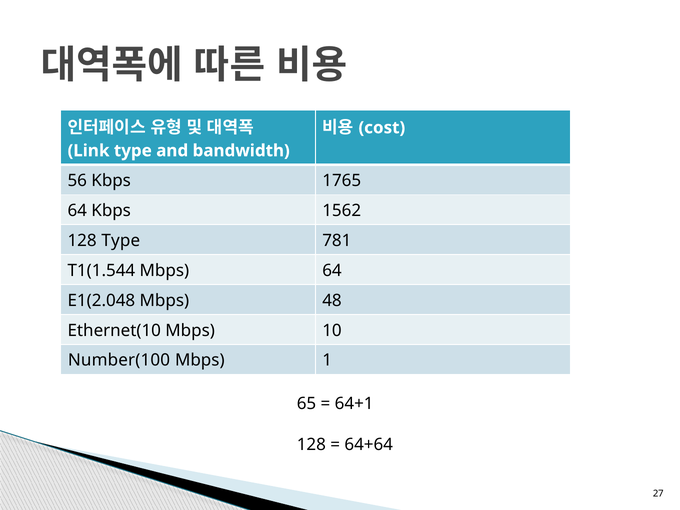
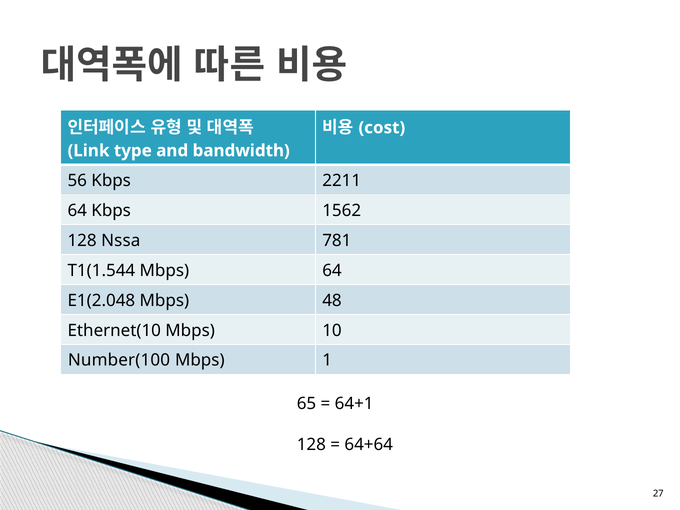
1765: 1765 -> 2211 (342, 181)
128 Type: Type -> Nssa (121, 241)
